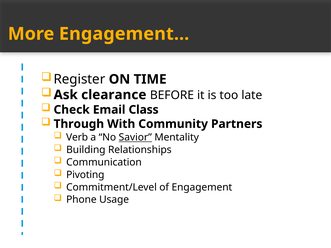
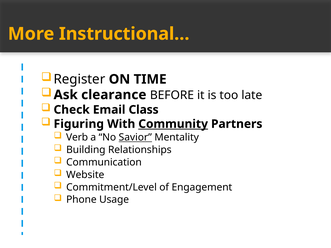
Engagement…: Engagement… -> Instructional… (124, 34)
Through: Through -> Figuring (79, 124)
Community underline: none -> present (173, 124)
Pivoting: Pivoting -> Website (85, 175)
